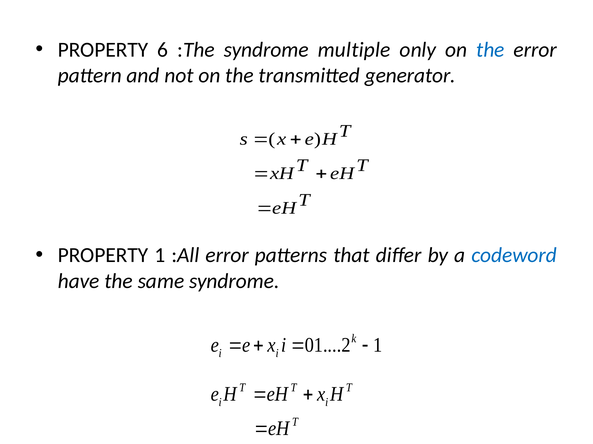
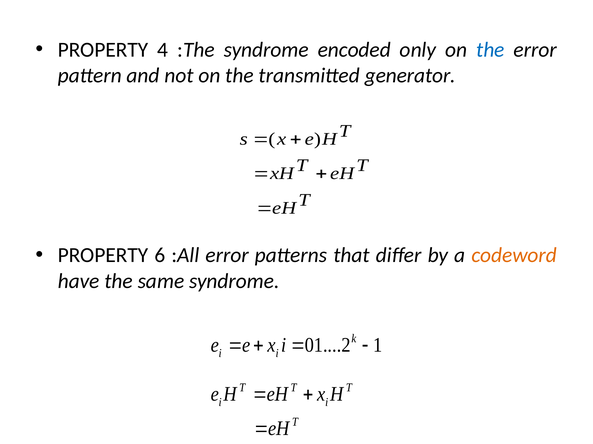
6: 6 -> 4 (163, 50)
multiple: multiple -> encoded (354, 50)
PROPERTY 1: 1 -> 6 (160, 256)
codeword colour: blue -> orange (514, 256)
